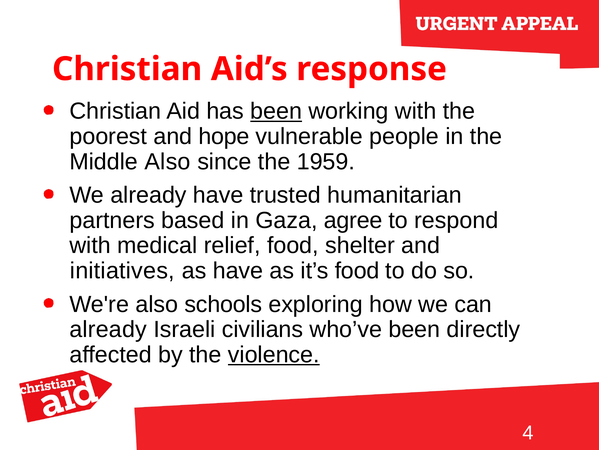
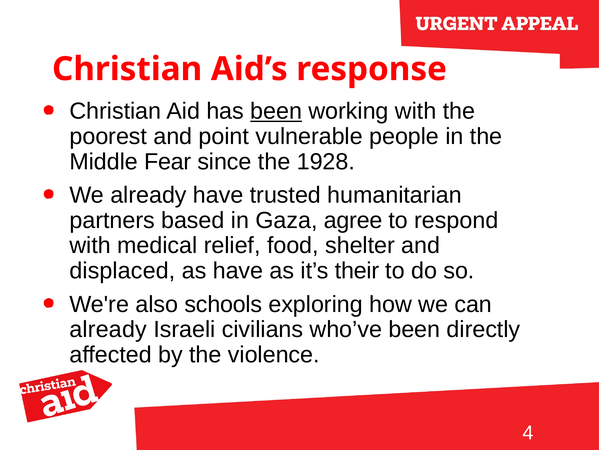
hope: hope -> point (224, 136)
Middle Also: Also -> Fear (168, 161)
1959: 1959 -> 1928 (326, 161)
initiatives: initiatives -> displaced (122, 270)
it’s food: food -> their (357, 270)
violence underline: present -> none (274, 354)
